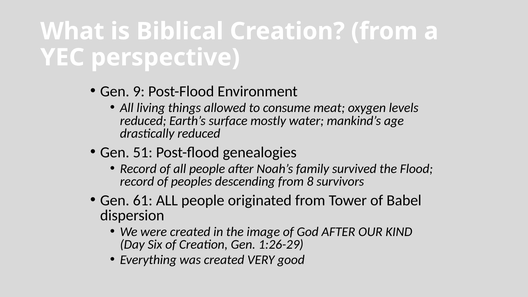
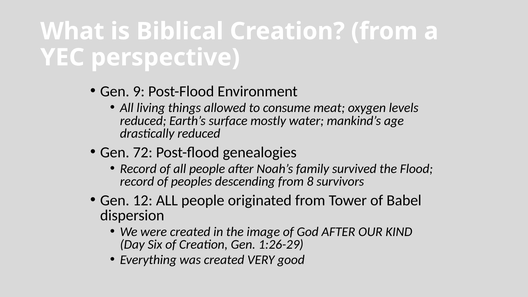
51: 51 -> 72 (143, 152)
61: 61 -> 12 (143, 200)
